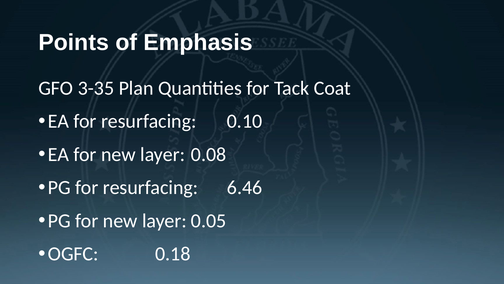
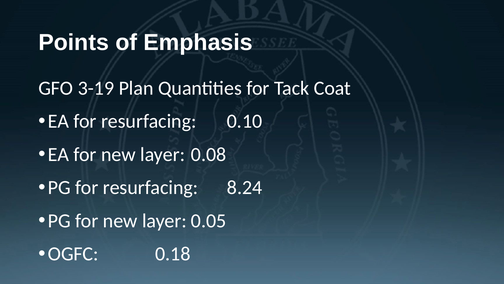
3-35: 3-35 -> 3-19 (96, 88)
6.46: 6.46 -> 8.24 (245, 187)
